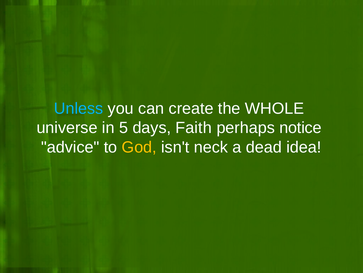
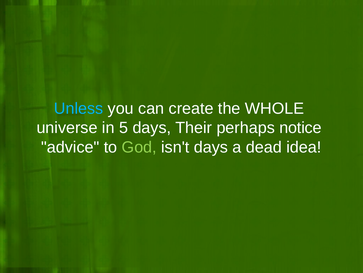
Faith: Faith -> Their (194, 128)
God colour: yellow -> light green (139, 147)
isn't neck: neck -> days (211, 147)
